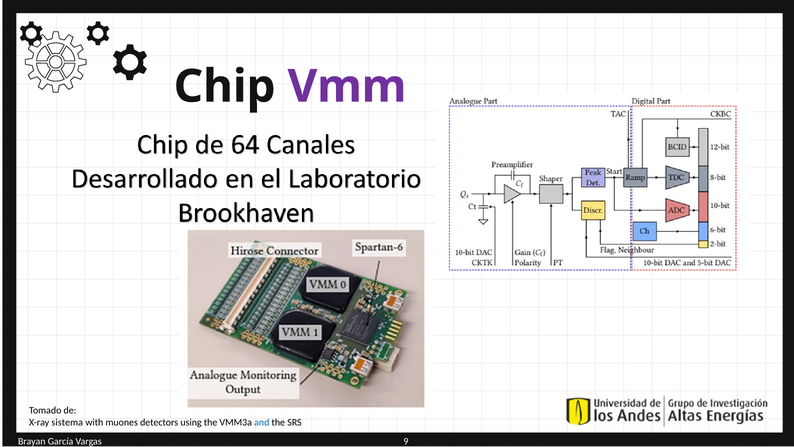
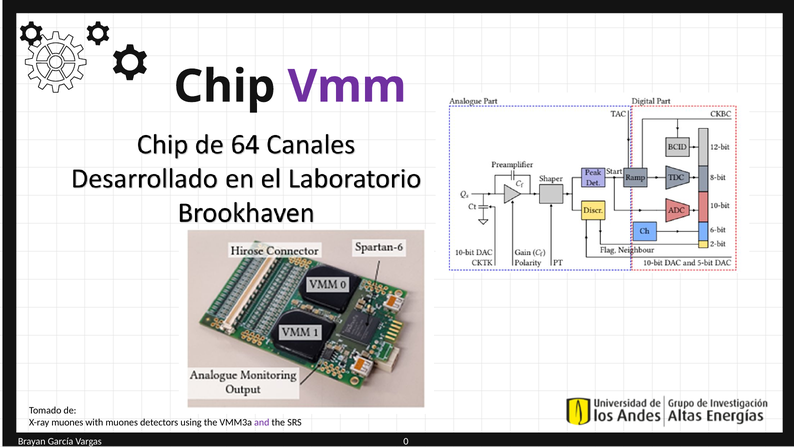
X-ray sistema: sistema -> muones (67, 422)
and colour: blue -> purple (262, 422)
9: 9 -> 0 (406, 441)
